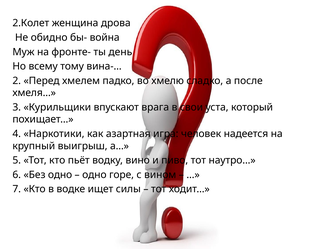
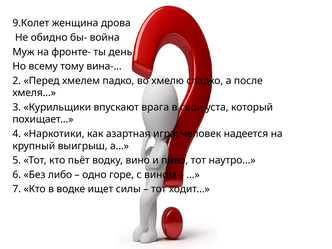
2.Колет: 2.Колет -> 9.Колет (31, 23)
Без одно: одно -> либо (60, 175)
